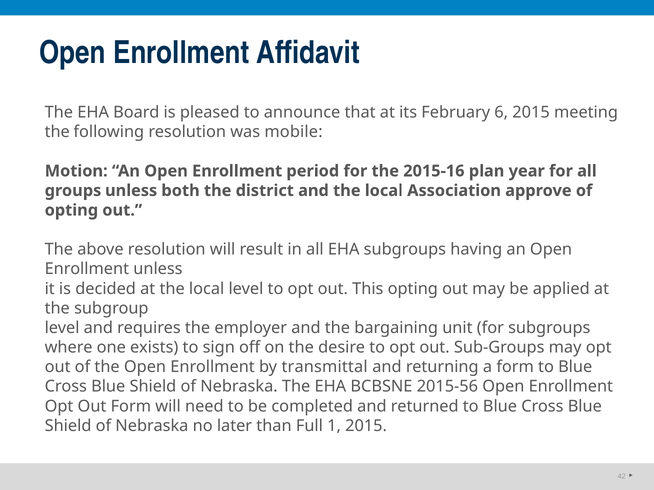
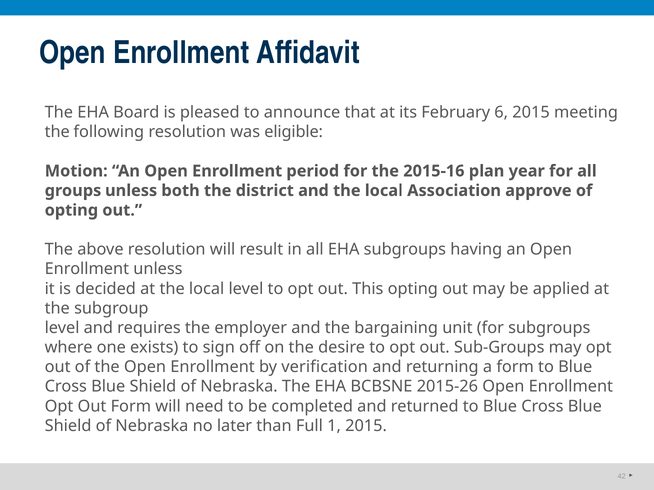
mobile: mobile -> eligible (294, 132)
transmittal: transmittal -> verification (325, 367)
2015-56: 2015-56 -> 2015-26 (447, 387)
